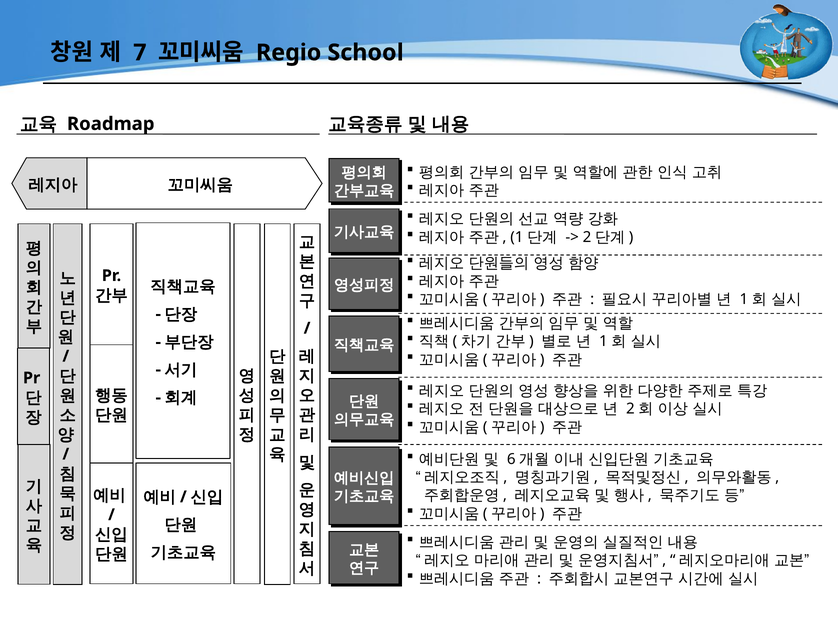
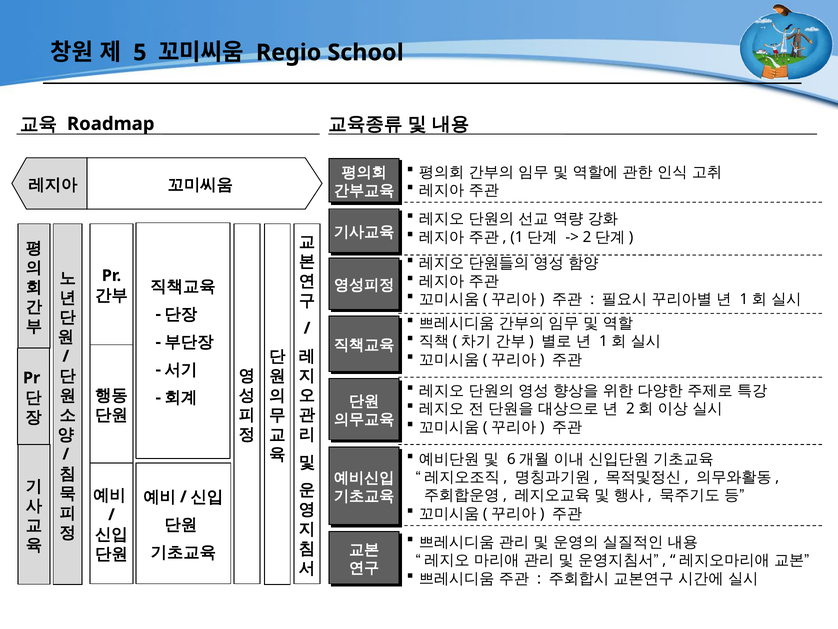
7: 7 -> 5 (140, 53)
